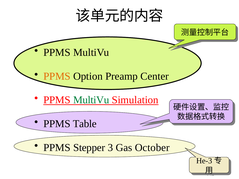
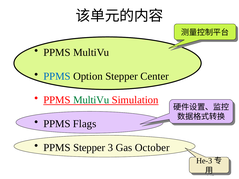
PPMS colour: orange -> blue (57, 76)
Option Preamp: Preamp -> Stepper (122, 76)
Table: Table -> Flags (85, 124)
